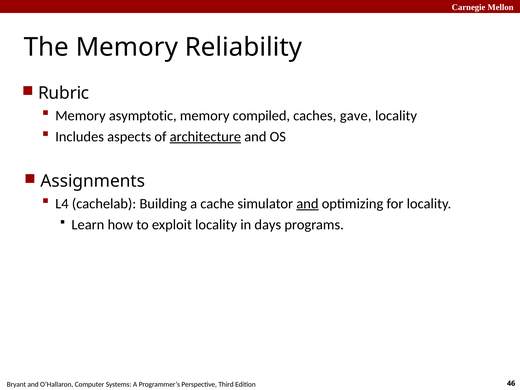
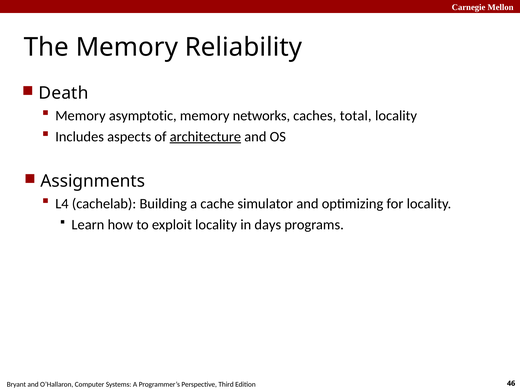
Rubric: Rubric -> Death (63, 93)
compiled: compiled -> networks (261, 116)
gave: gave -> total (356, 116)
and underline: present -> none (307, 204)
